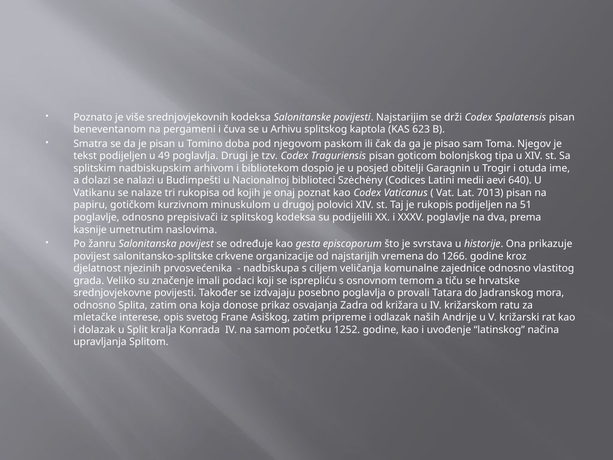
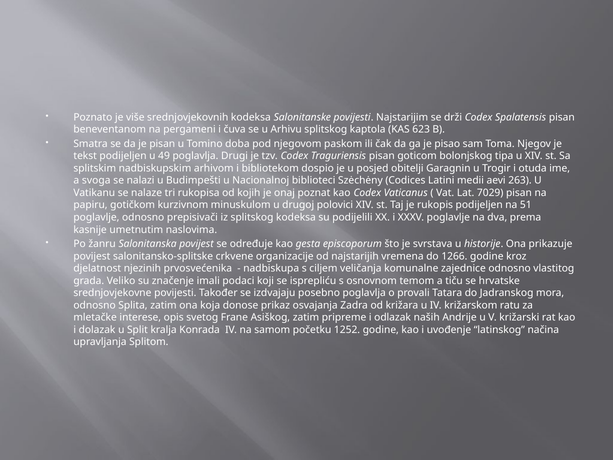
dolazi: dolazi -> svoga (96, 180)
640: 640 -> 263 (520, 180)
7013: 7013 -> 7029 (490, 193)
